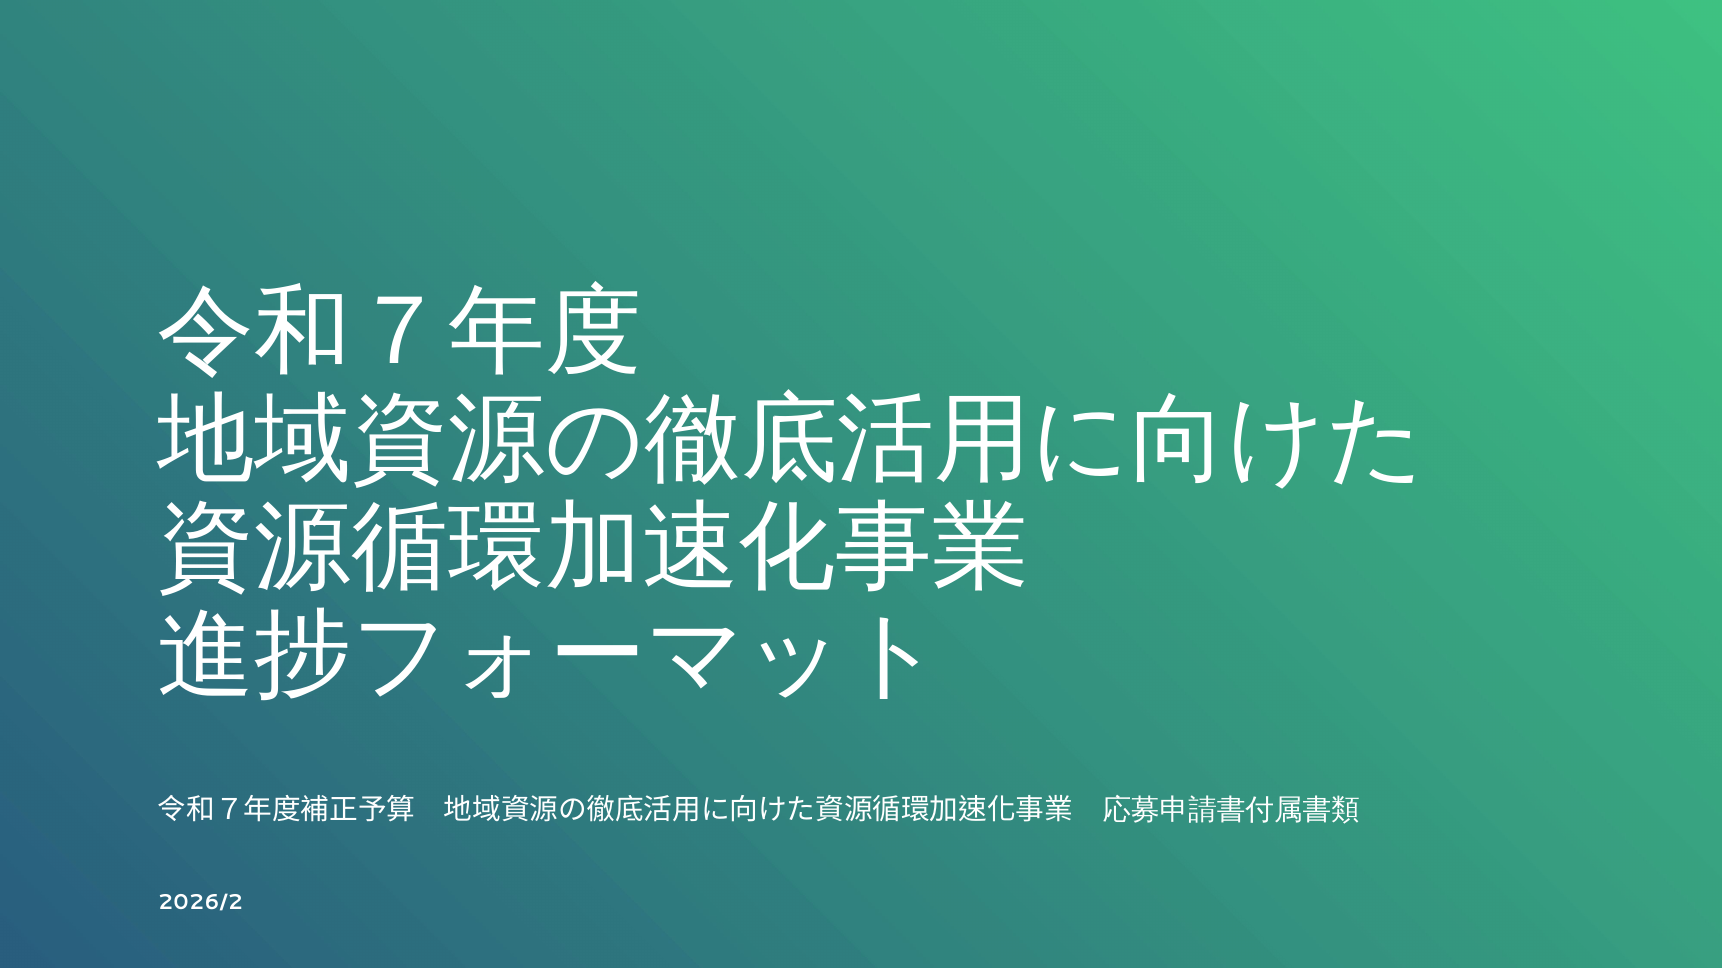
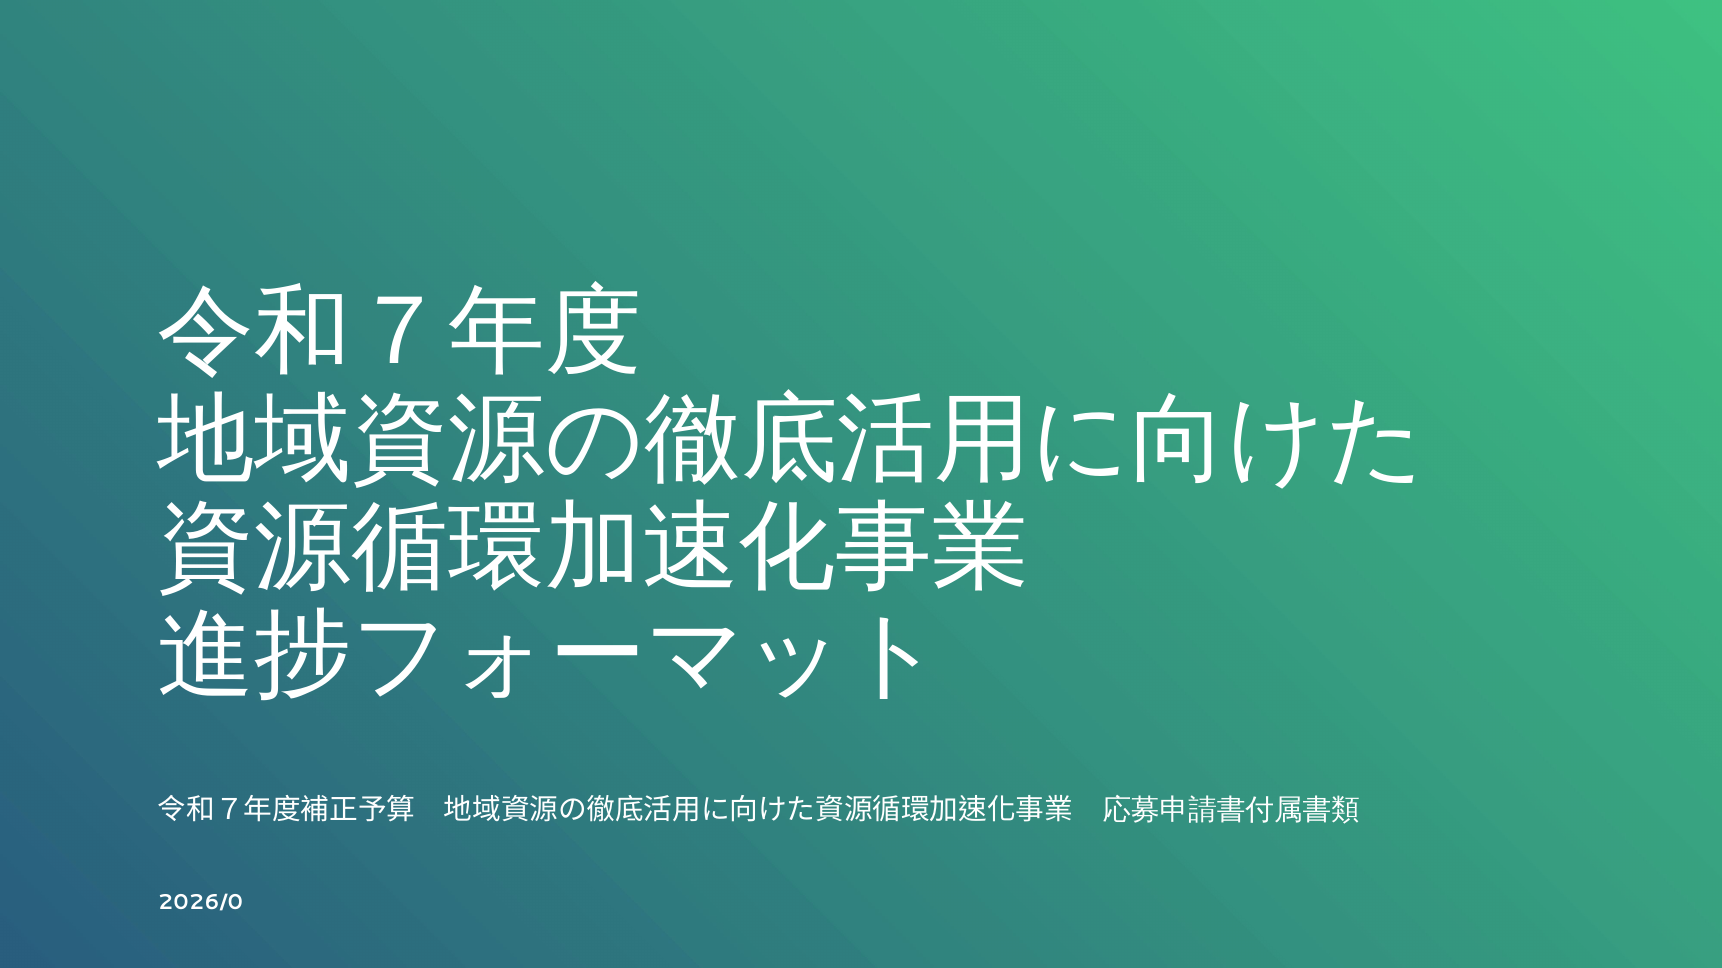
2026/2: 2026/2 -> 2026/0 (200, 903)
